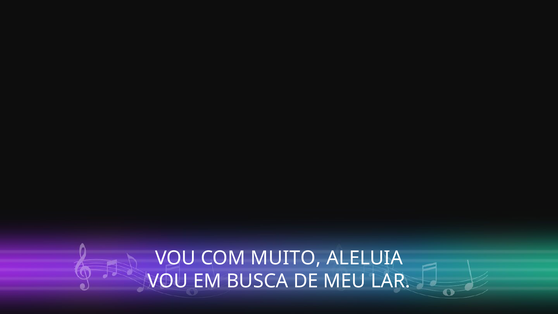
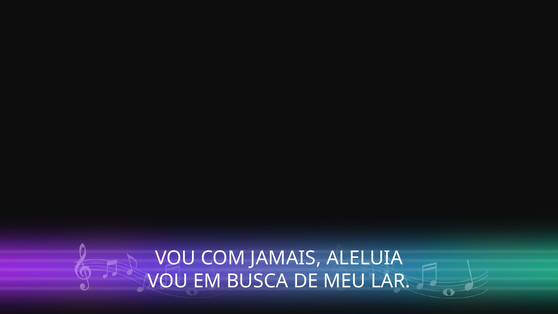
MUITO: MUITO -> JAMAIS (286, 258)
